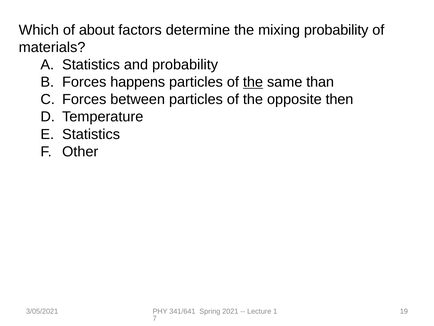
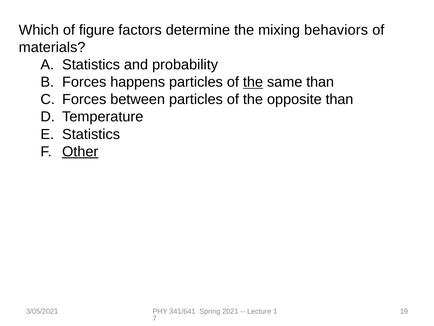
about: about -> figure (97, 30)
mixing probability: probability -> behaviors (336, 30)
opposite then: then -> than (339, 99)
Other underline: none -> present (80, 151)
